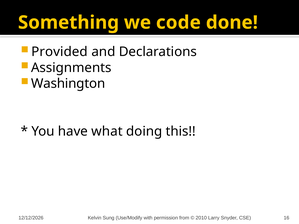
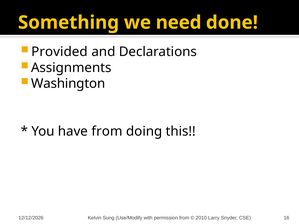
code: code -> need (179, 23)
have what: what -> from (107, 132)
